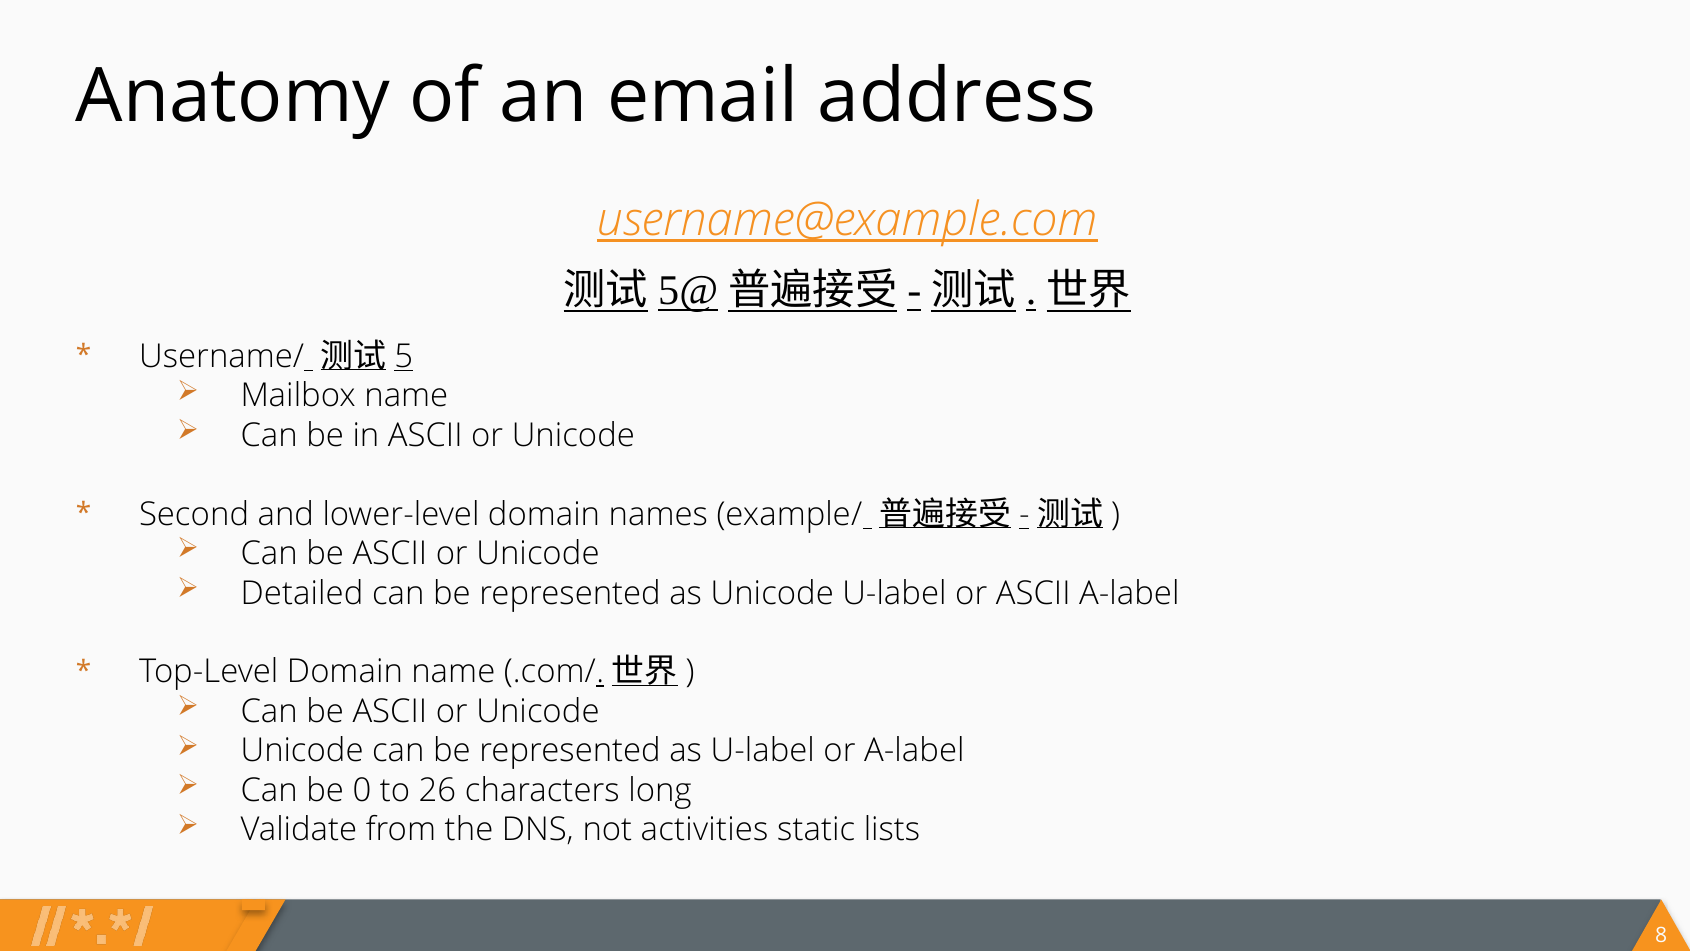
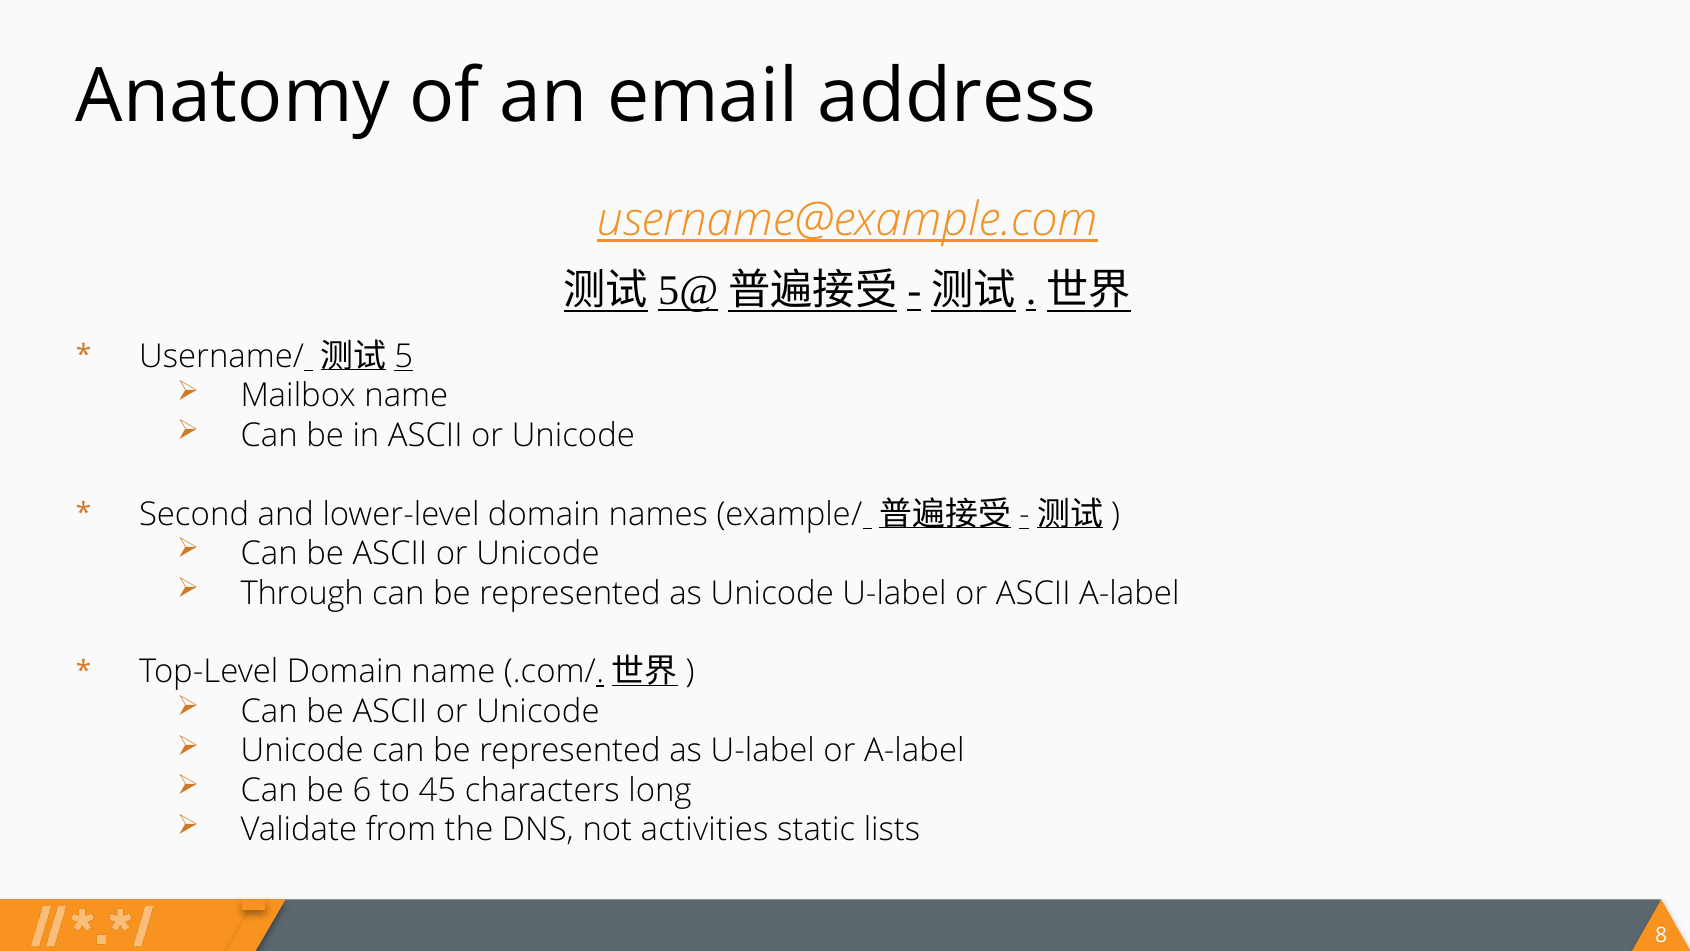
Detailed: Detailed -> Through (302, 593)
0: 0 -> 6 (362, 790)
26: 26 -> 45 (437, 790)
